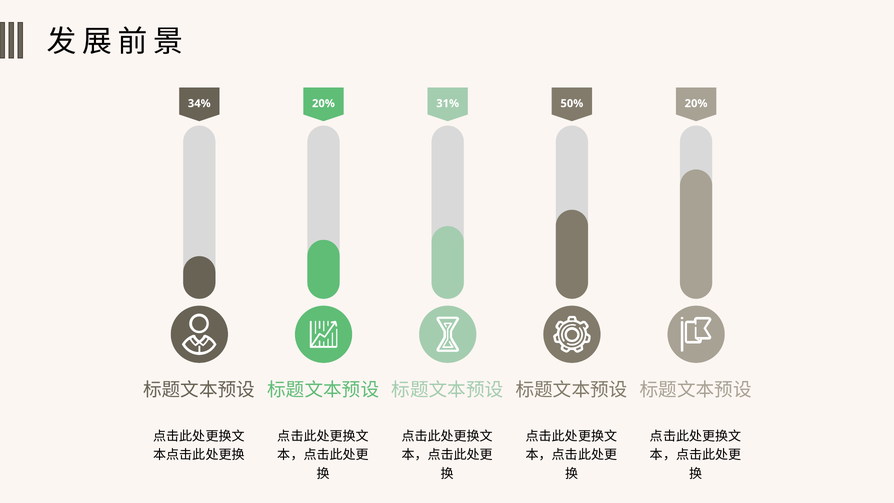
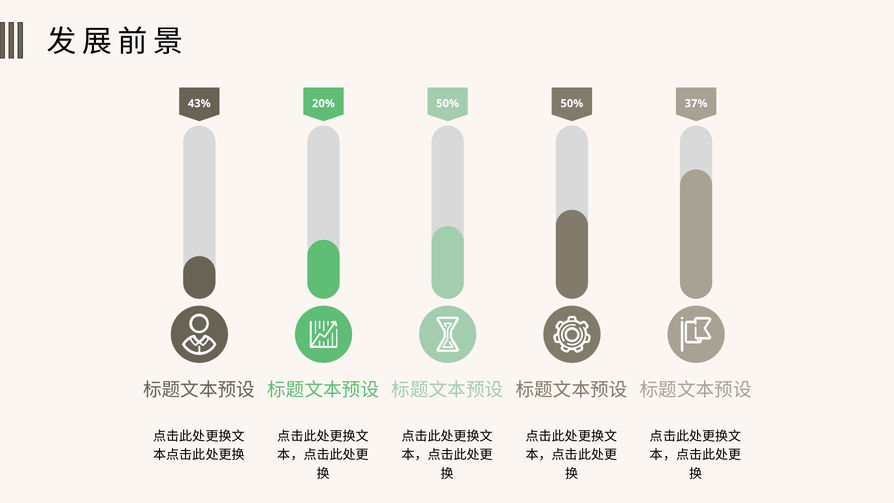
34%: 34% -> 43% (199, 103)
20% 31%: 31% -> 50% (448, 103)
50% 20%: 20% -> 37% (696, 103)
